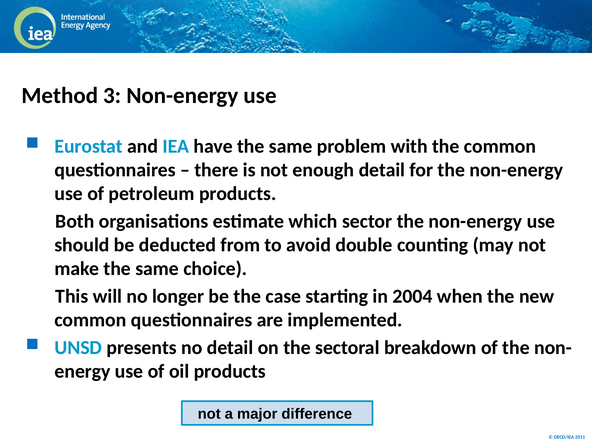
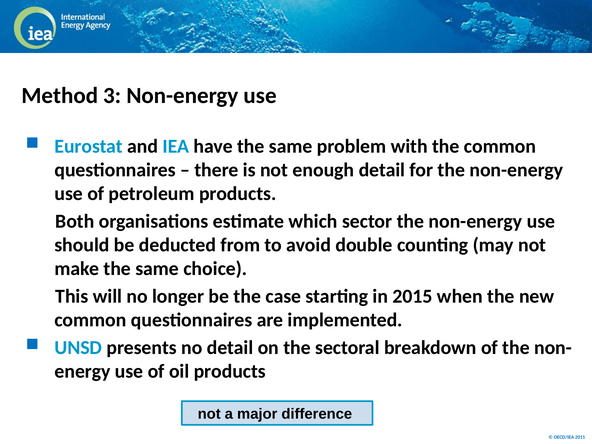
2004: 2004 -> 2015 (413, 296)
